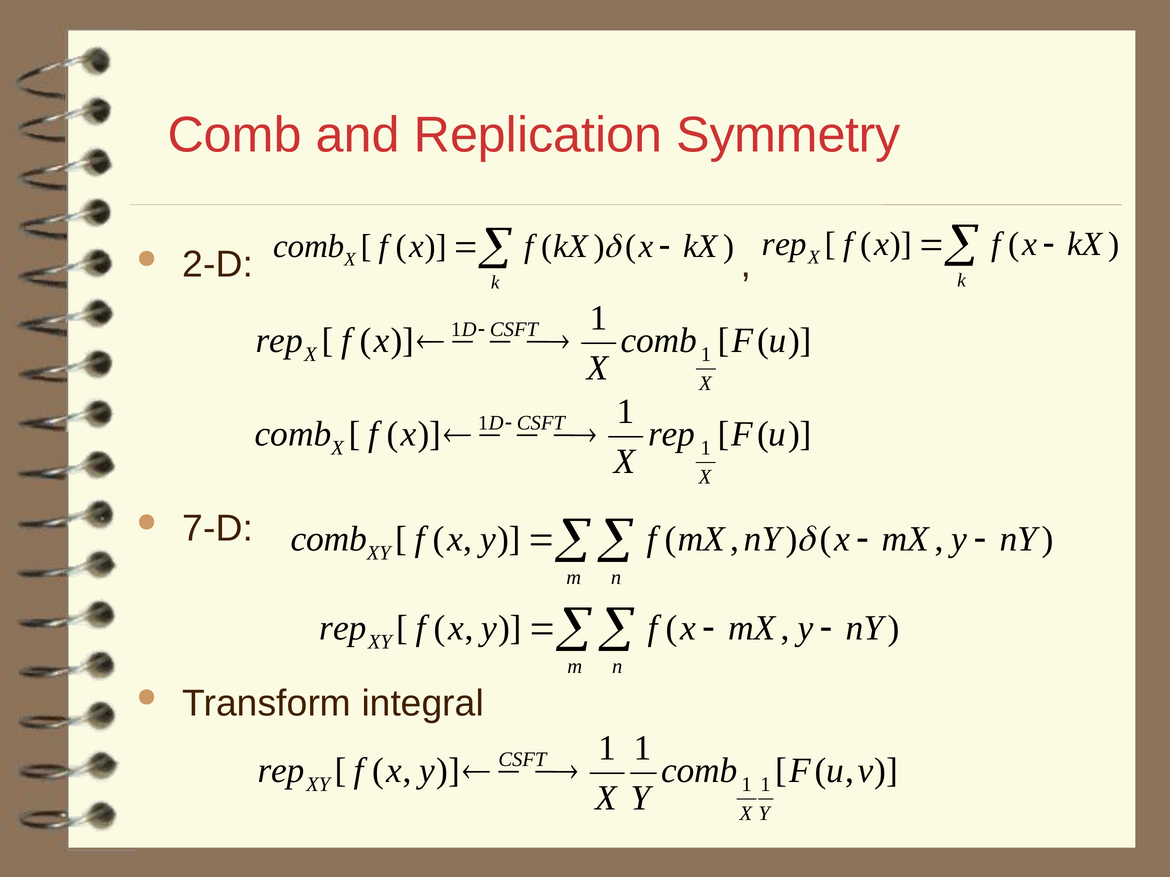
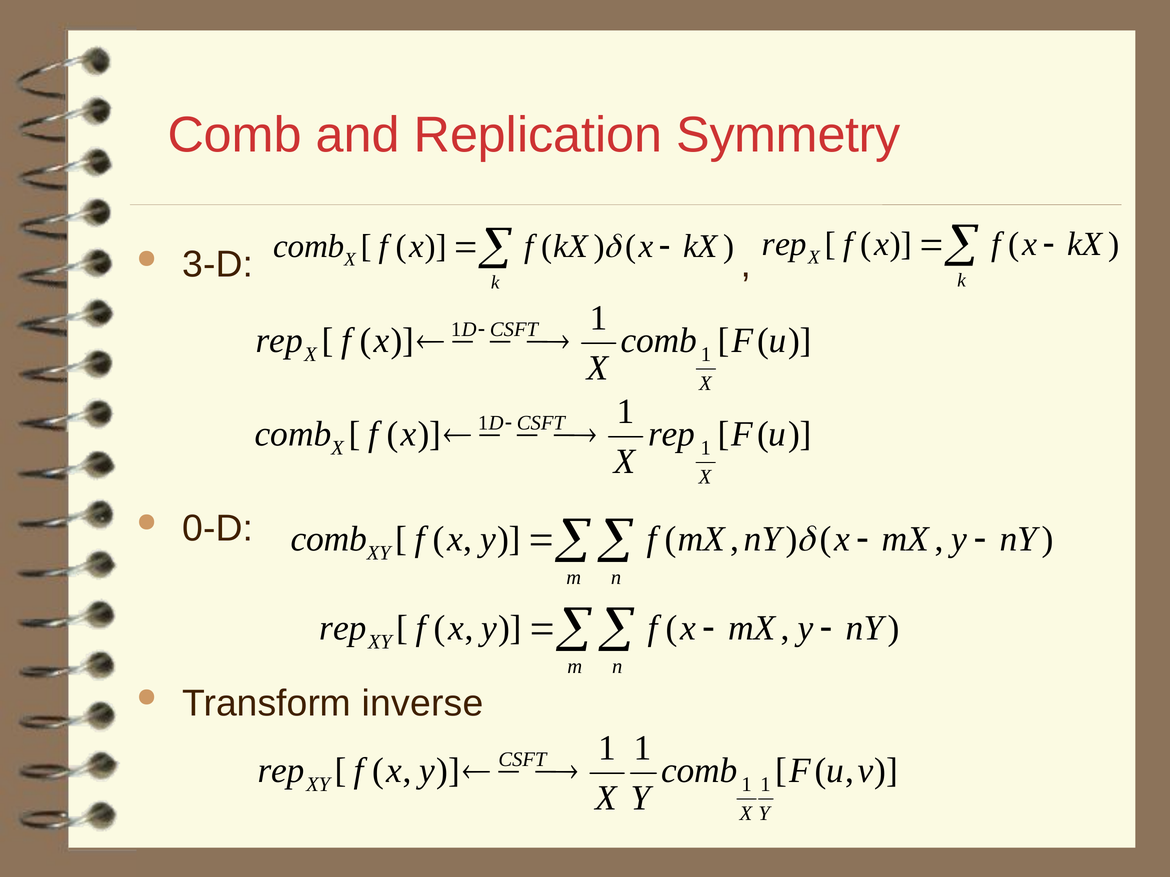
2-D: 2-D -> 3-D (218, 265)
7-D: 7-D -> 0-D (218, 528)
integral: integral -> inverse (423, 704)
